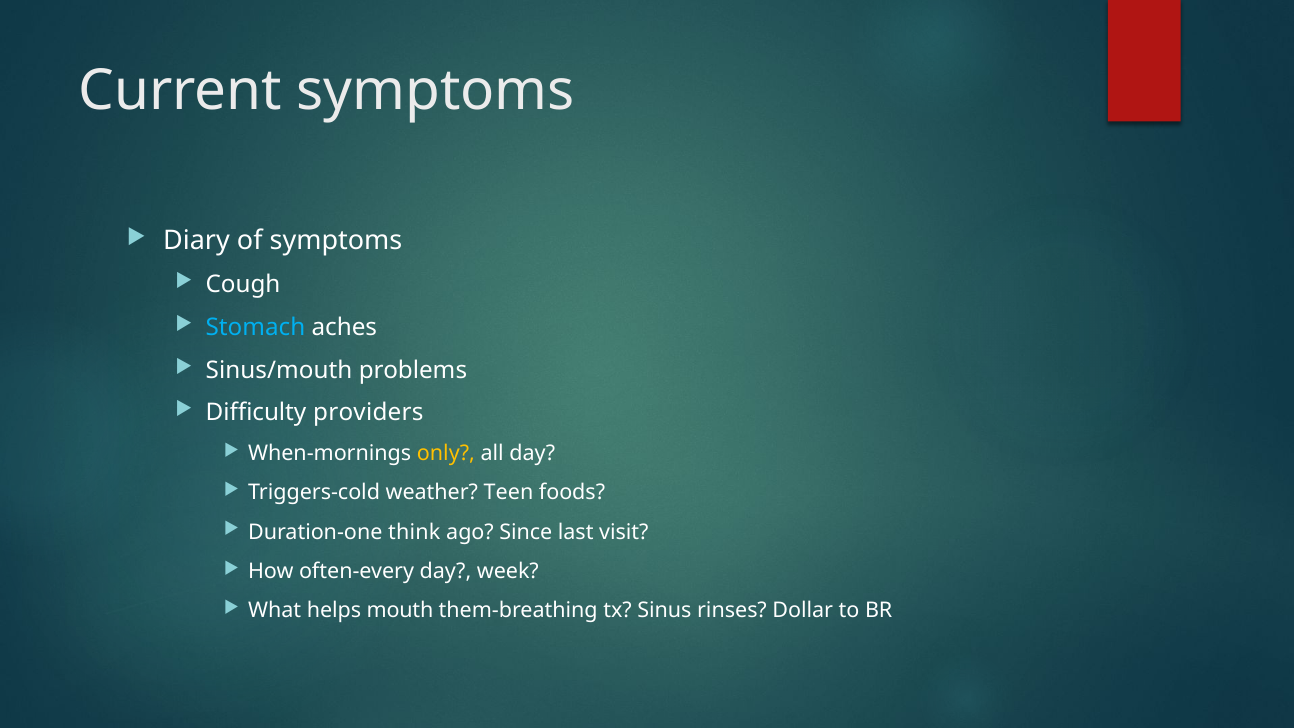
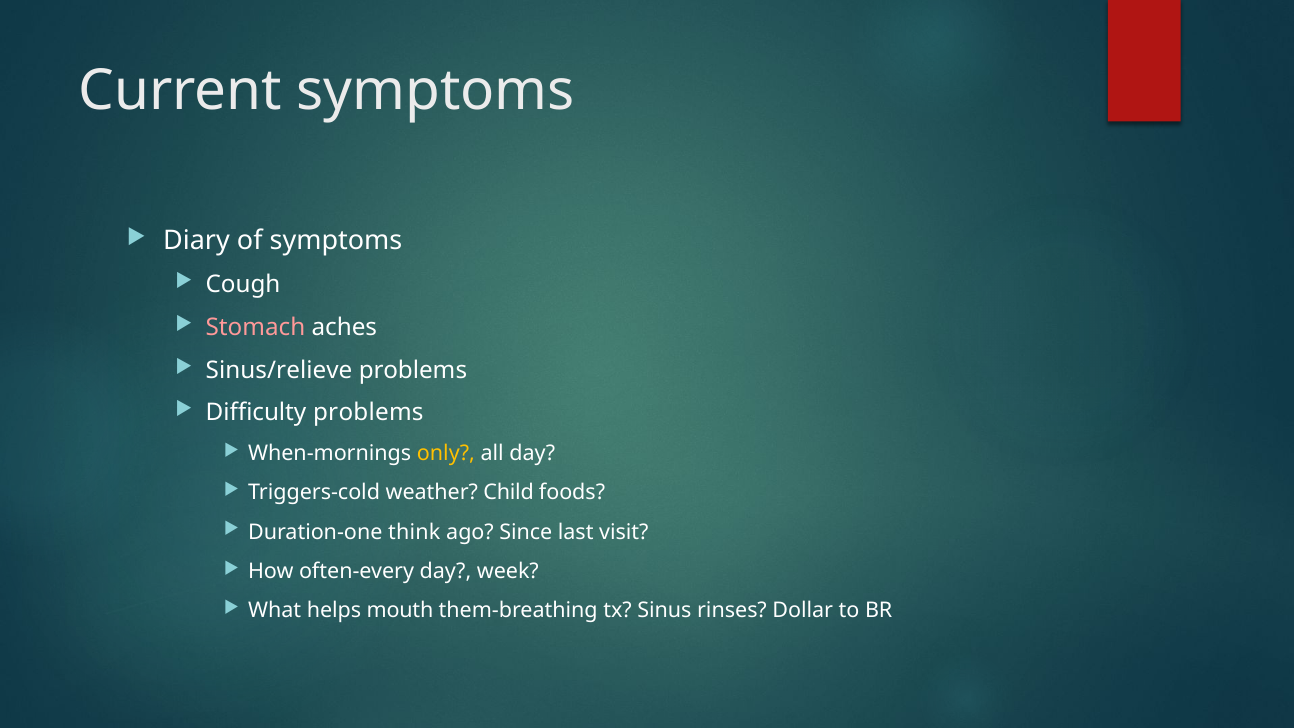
Stomach colour: light blue -> pink (255, 328)
Sinus/mouth: Sinus/mouth -> Sinus/relieve (279, 370)
Difficulty providers: providers -> problems (368, 413)
Teen: Teen -> Child (509, 493)
